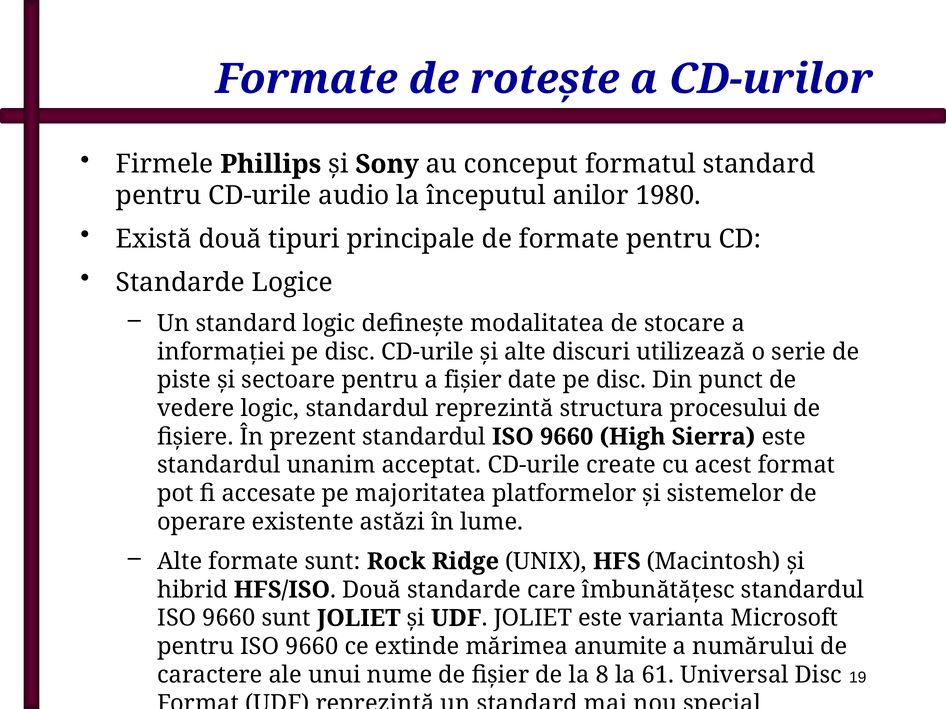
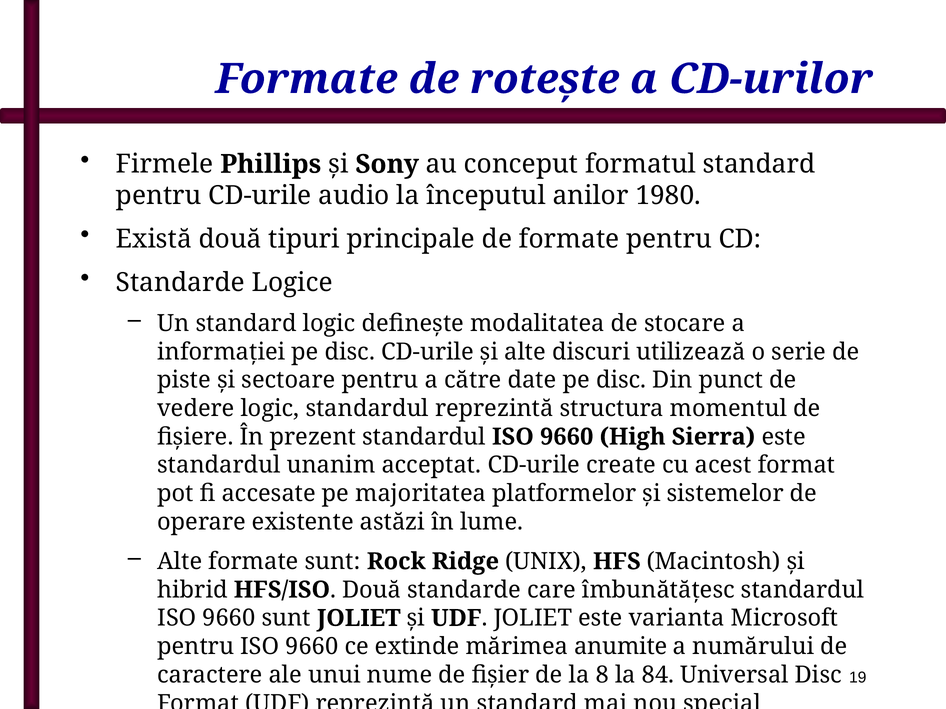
a fişier: fişier -> către (473, 380)
procesului: procesului -> momentul (728, 409)
61: 61 -> 84 (658, 675)
